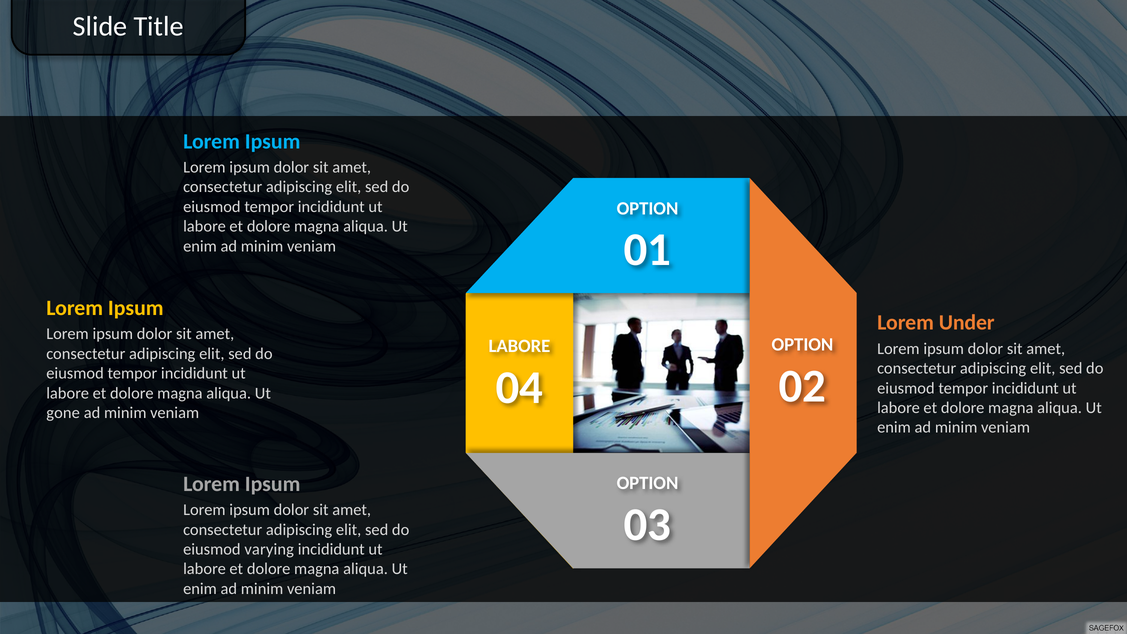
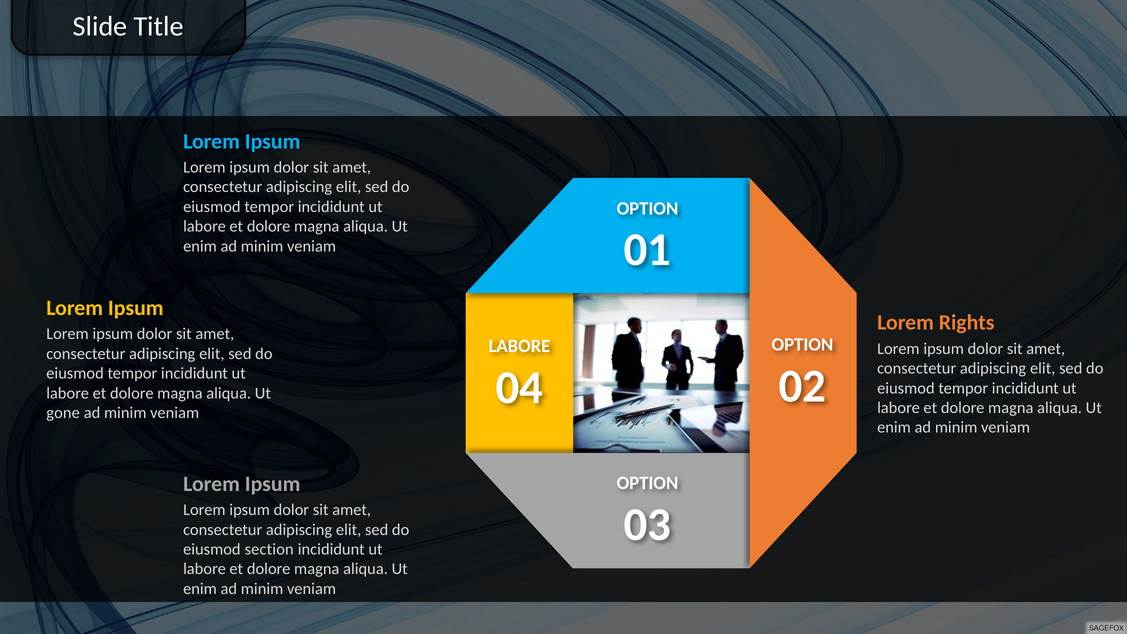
Under: Under -> Rights (967, 323)
varying: varying -> section (269, 549)
